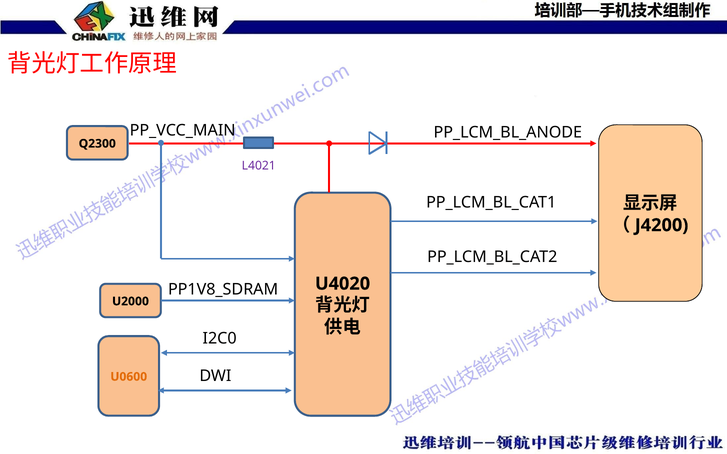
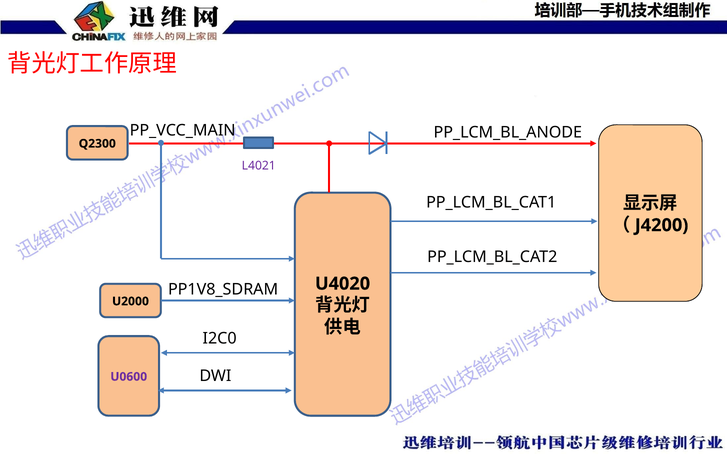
U0600 colour: orange -> purple (129, 377)
